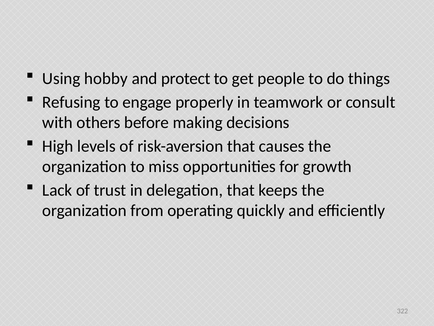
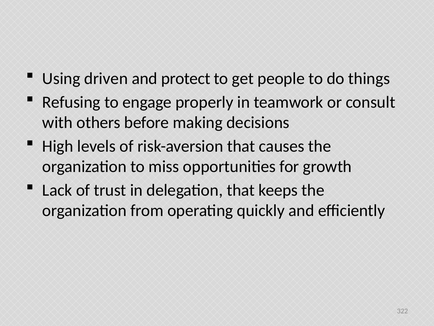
hobby: hobby -> driven (106, 79)
